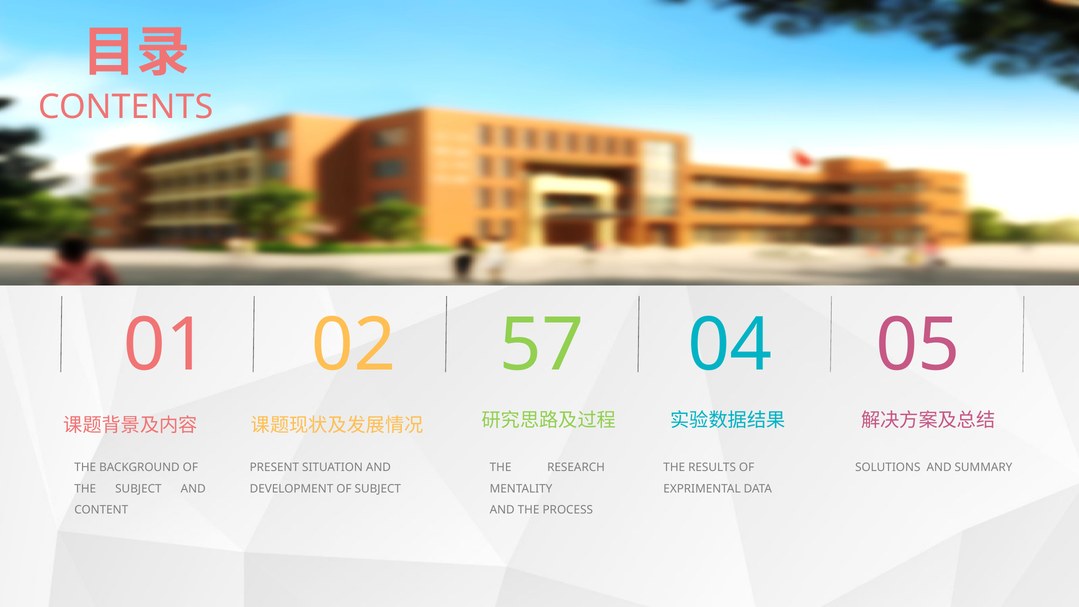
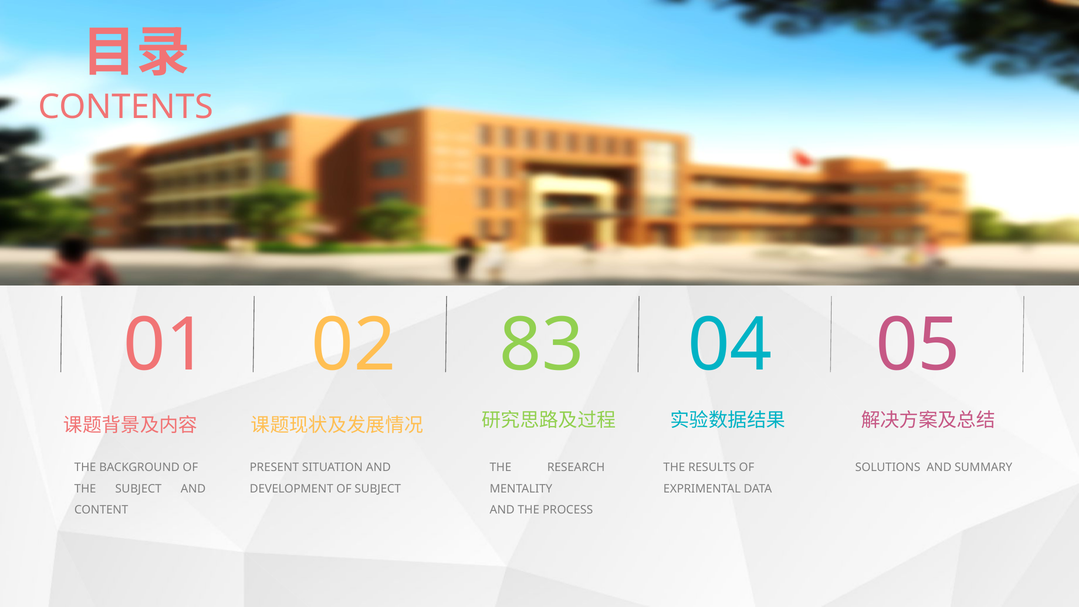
57: 57 -> 83 (542, 345)
